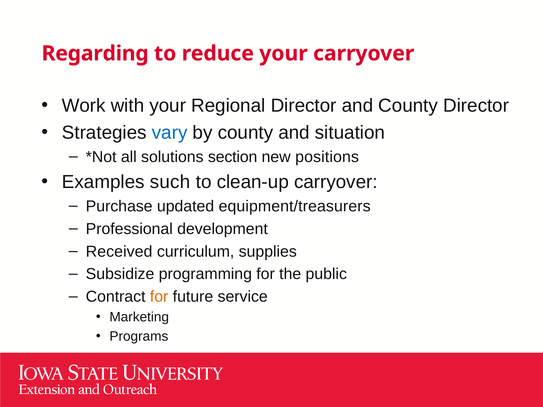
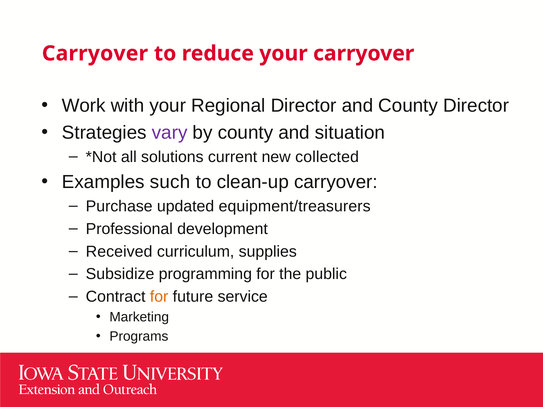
Regarding: Regarding -> Carryover (95, 54)
vary colour: blue -> purple (170, 133)
section: section -> current (233, 157)
positions: positions -> collected (327, 157)
